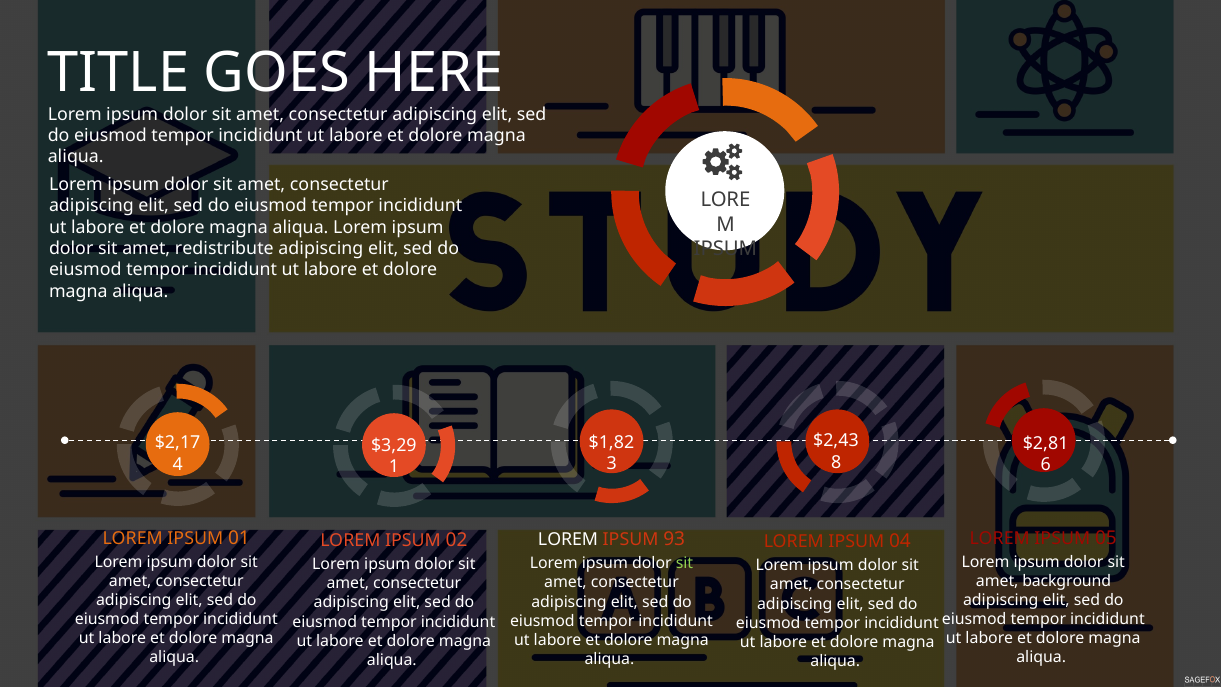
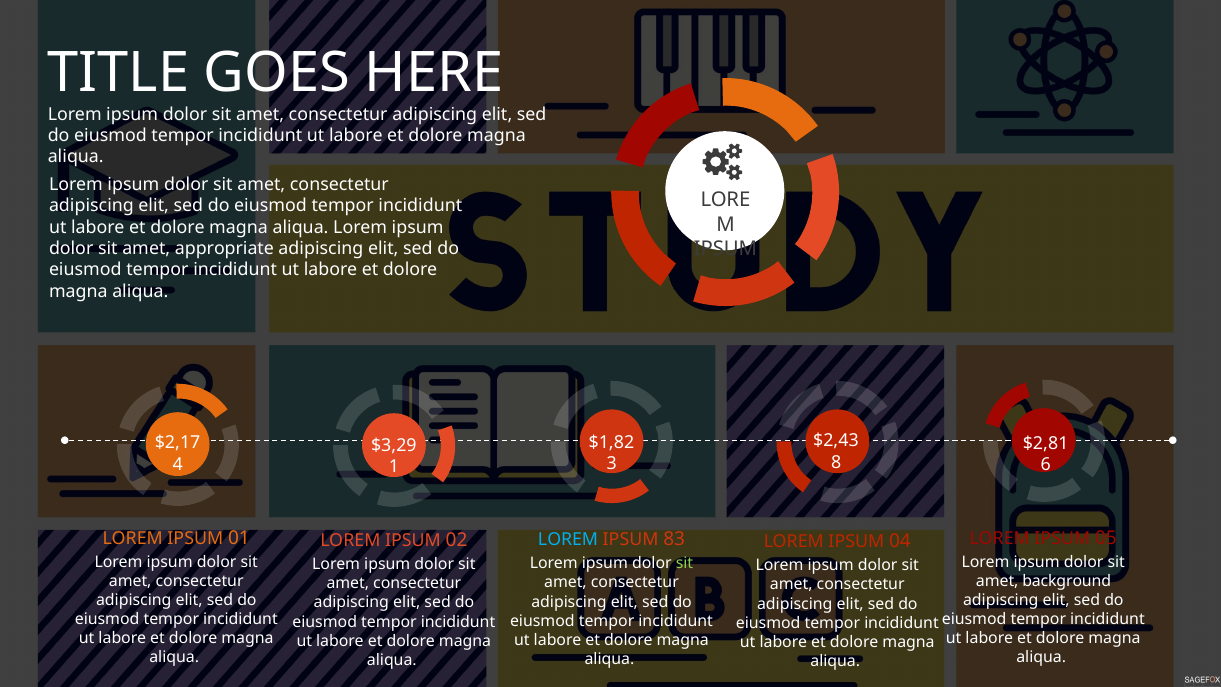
redistribute: redistribute -> appropriate (224, 249)
LOREM colour: white -> light blue (568, 540)
93: 93 -> 83 (674, 539)
